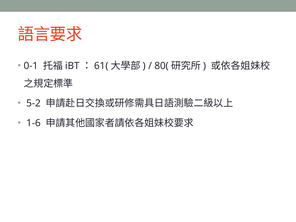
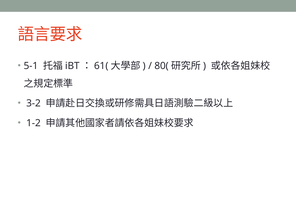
0-1: 0-1 -> 5-1 (31, 66)
5-2: 5-2 -> 3-2 (33, 103)
1-6: 1-6 -> 1-2 (33, 123)
